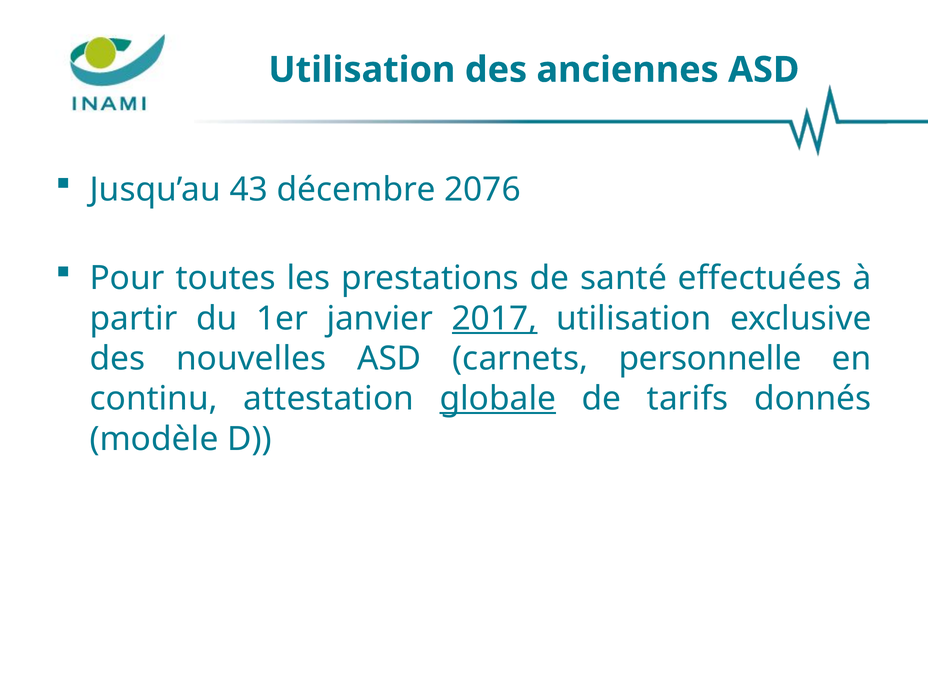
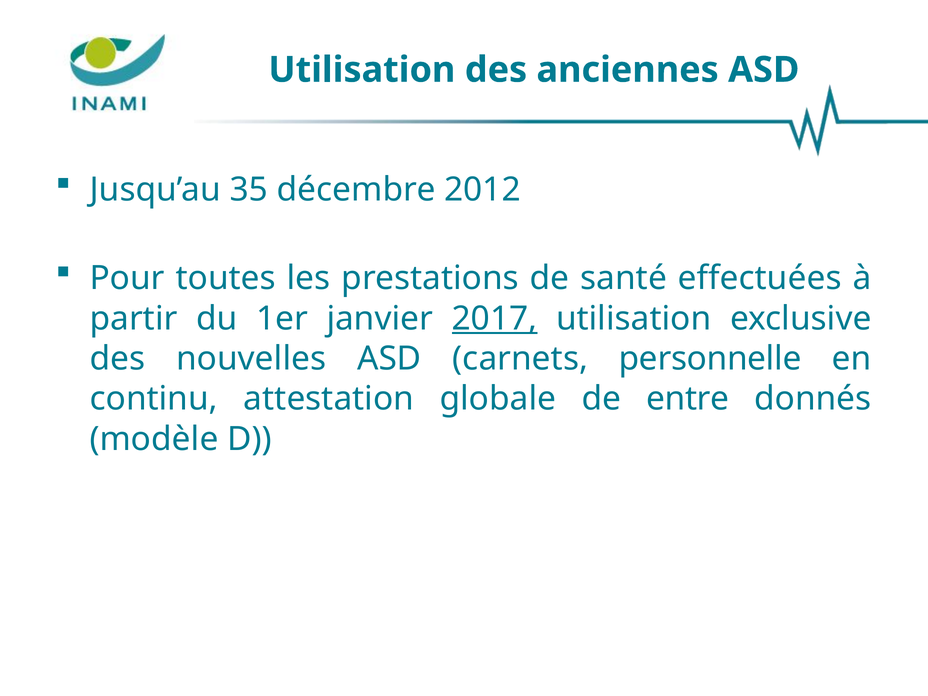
43: 43 -> 35 (249, 189)
2076: 2076 -> 2012 (482, 189)
globale underline: present -> none (498, 399)
tarifs: tarifs -> entre (688, 399)
